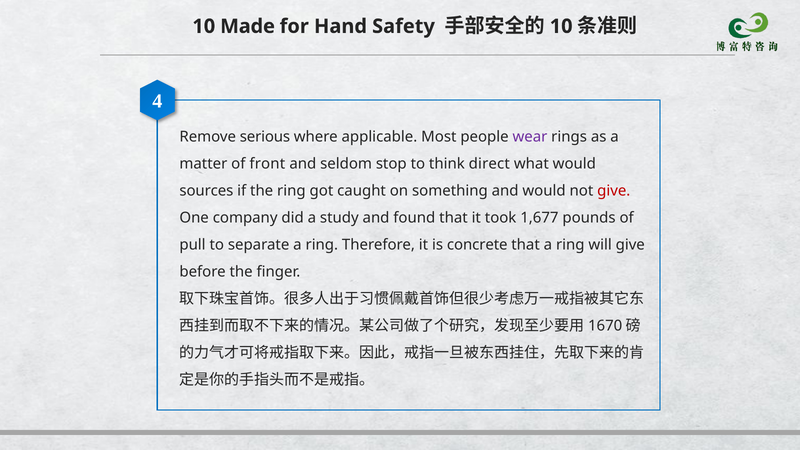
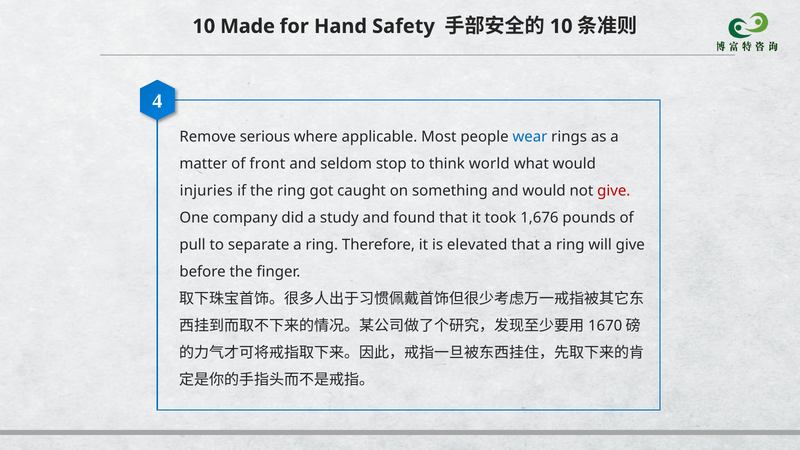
wear colour: purple -> blue (530, 137)
direct: direct -> world (489, 164)
sources: sources -> injuries (206, 191)
1,677: 1,677 -> 1,676 (539, 218)
concrete: concrete -> elevated (477, 245)
